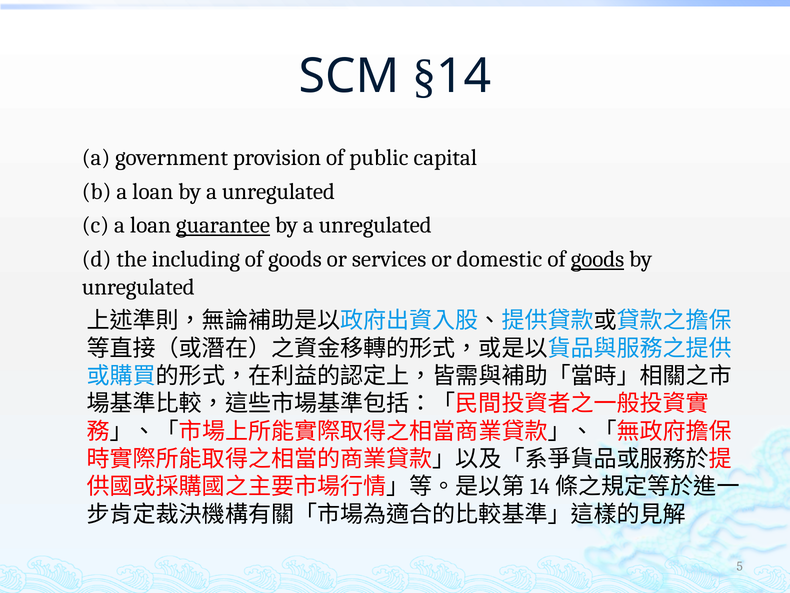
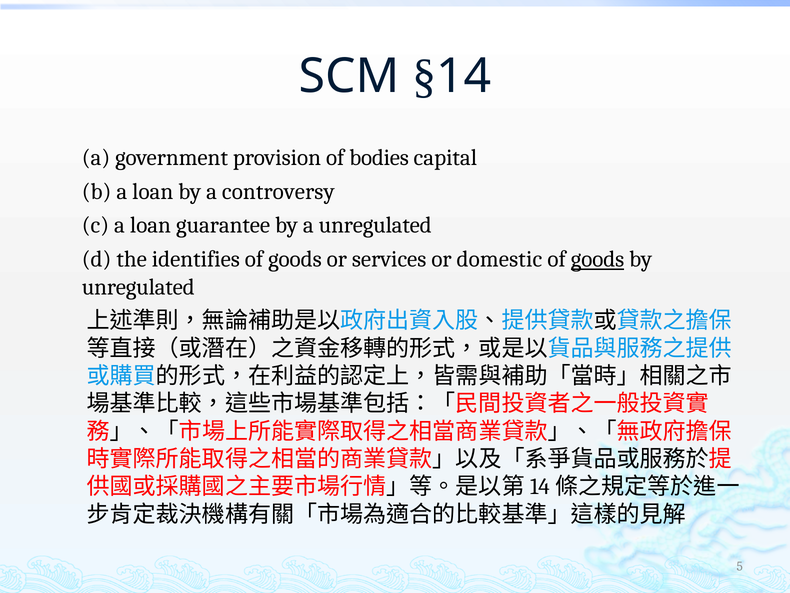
public: public -> bodies (379, 158)
loan by a unregulated: unregulated -> controversy (278, 191)
guarantee underline: present -> none (223, 225)
including: including -> identifies (196, 259)
